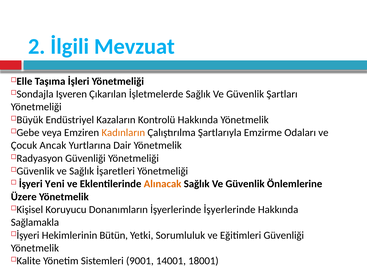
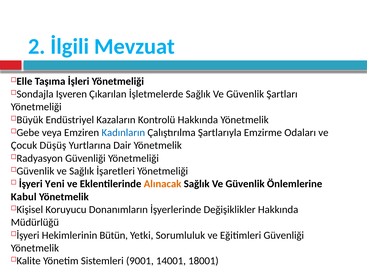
Kadınların colour: orange -> blue (123, 133)
Ancak: Ancak -> Düşüş (53, 146)
Üzere: Üzere -> Kabul (24, 197)
İşyerlerinde İşyerlerinde: İşyerlerinde -> Değişiklikler (230, 210)
Sağlamakla: Sağlamakla -> Müdürlüğü (35, 223)
